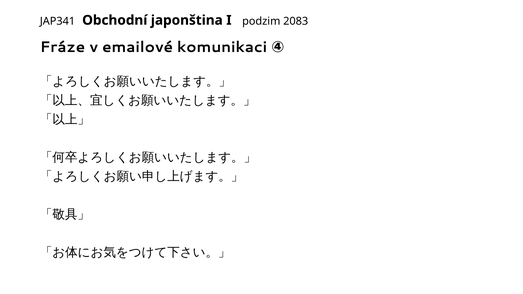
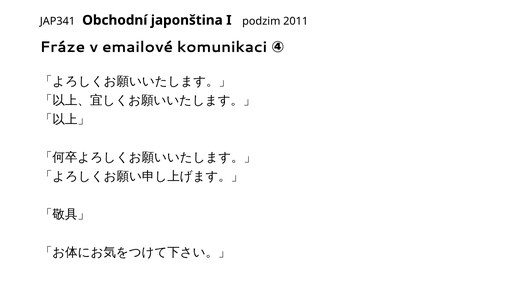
2083: 2083 -> 2011 (296, 21)
